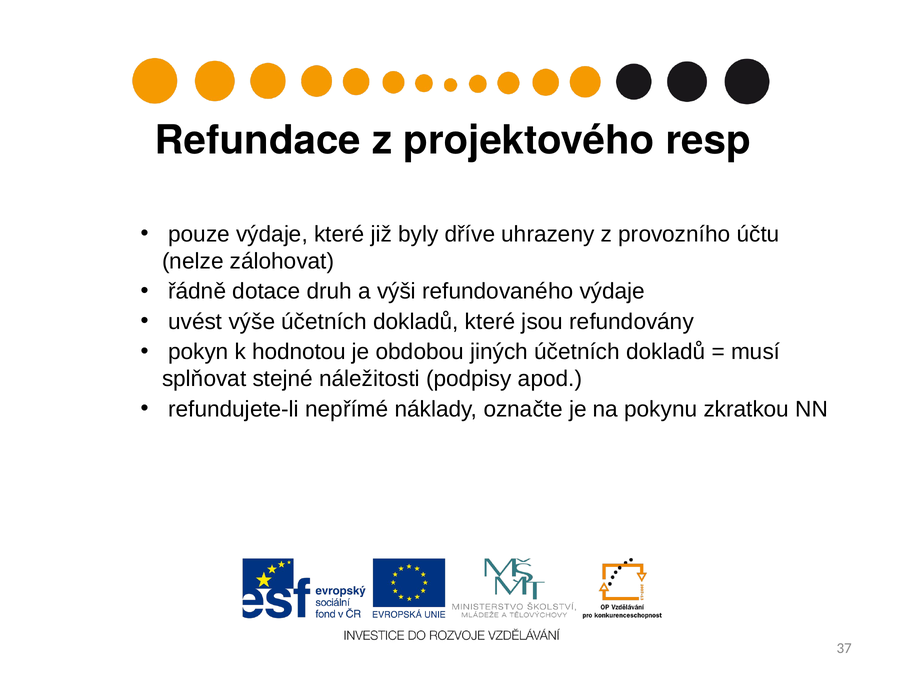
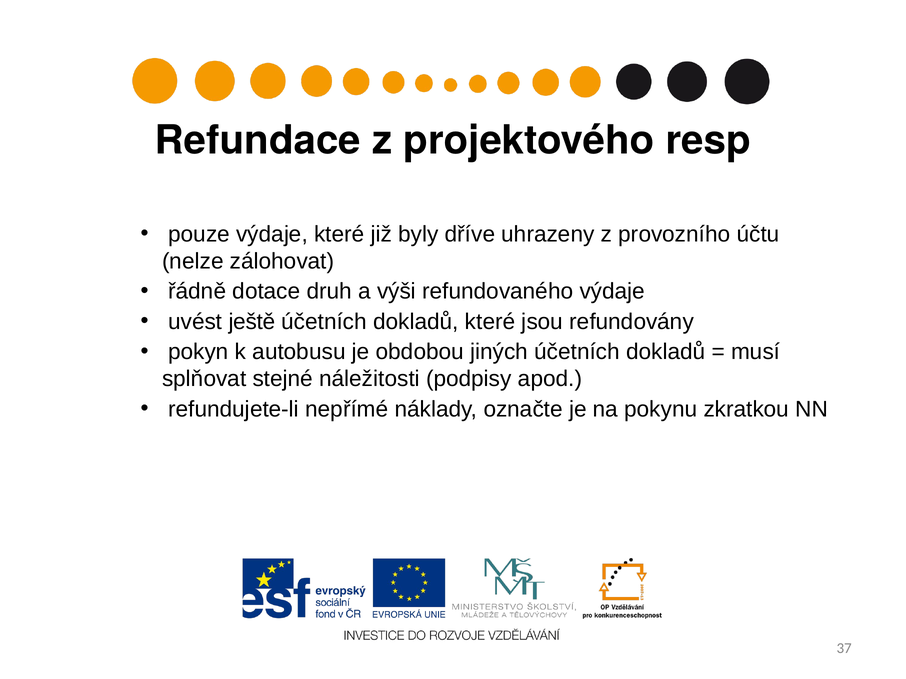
výše: výše -> ještě (252, 322)
hodnotou: hodnotou -> autobusu (299, 352)
